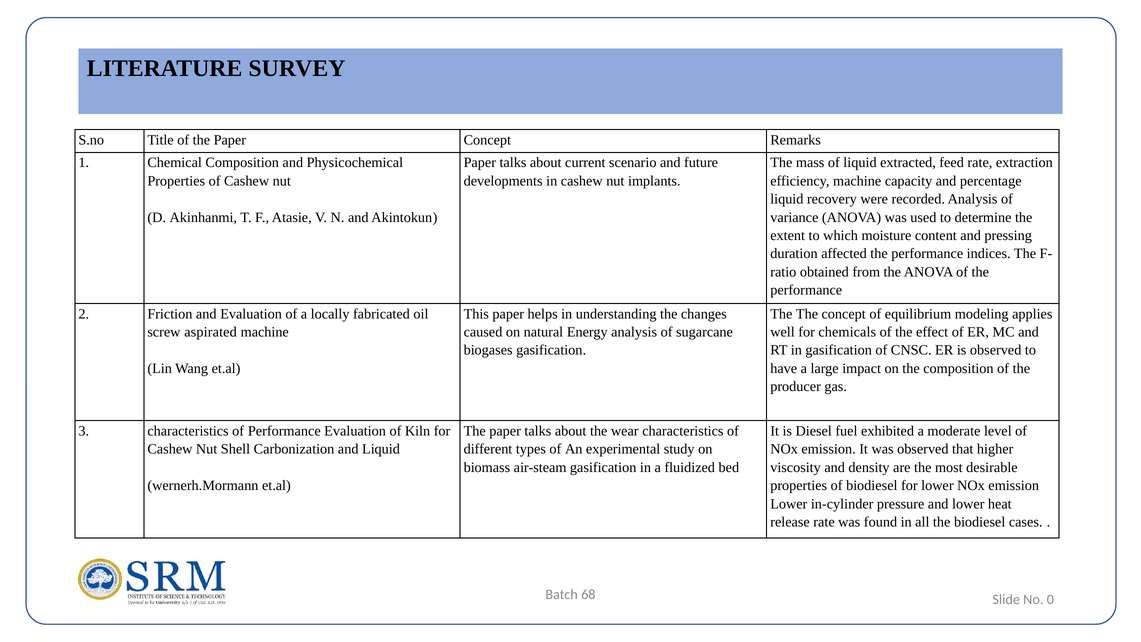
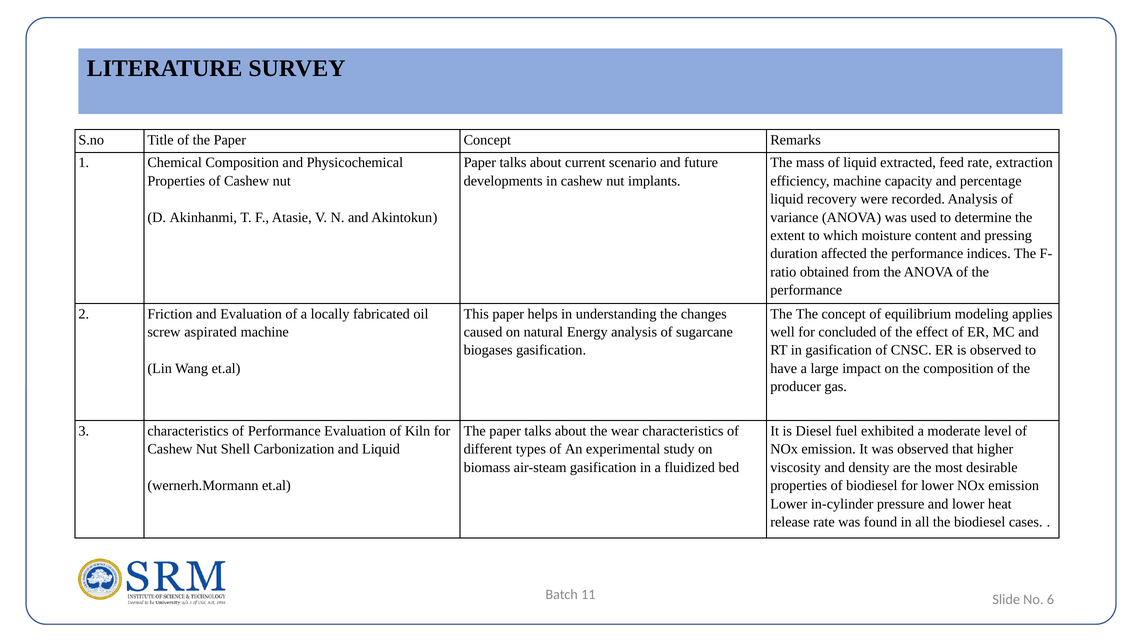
chemicals: chemicals -> concluded (847, 332)
68: 68 -> 11 (588, 594)
0: 0 -> 6 (1050, 599)
